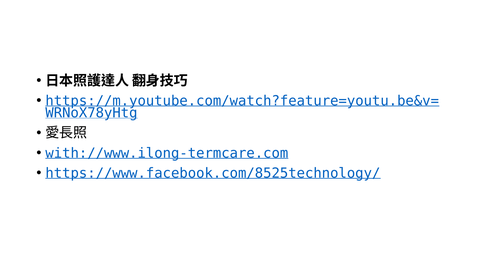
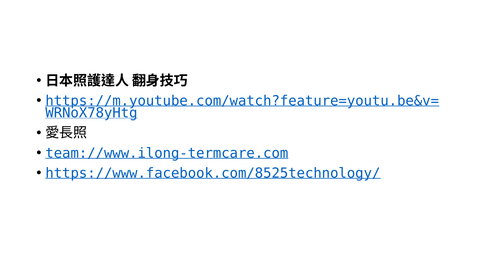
with://www.ilong-termcare.com: with://www.ilong-termcare.com -> team://www.ilong-termcare.com (167, 153)
